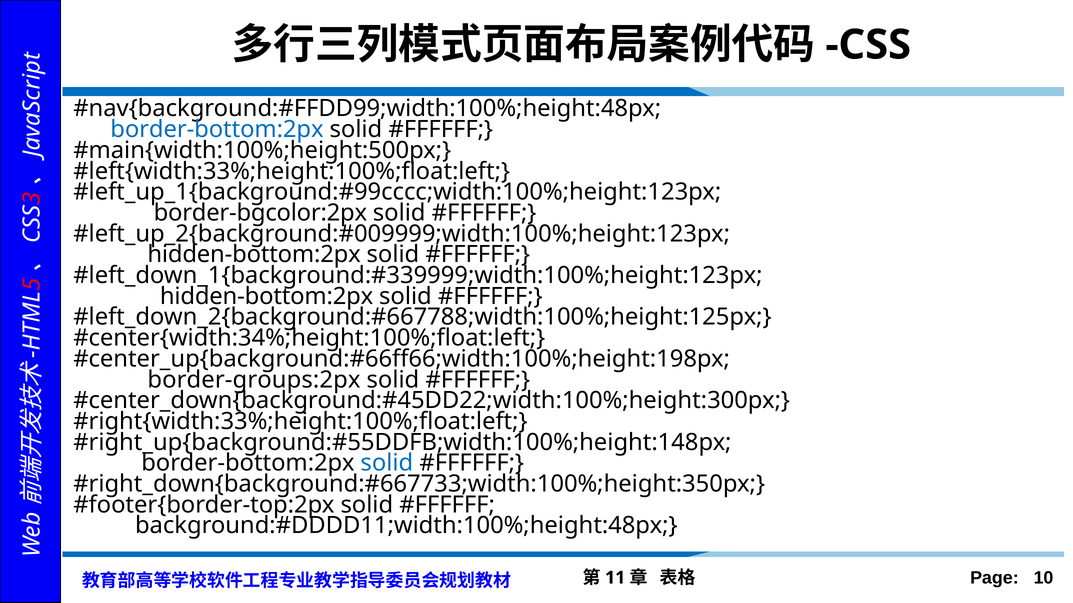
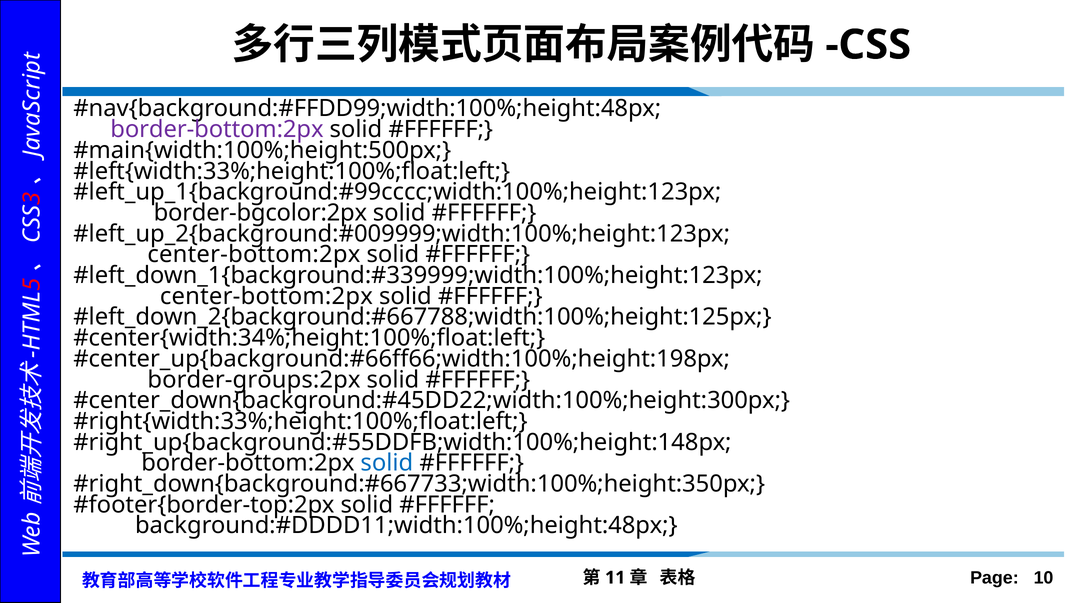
border-bottom:2px colour: blue -> purple (217, 130)
hidden-bottom:2px: hidden-bottom:2px -> center-bottom:2px (254, 255)
hidden-bottom:2px: hidden-bottom:2px -> center-bottom:2px (266, 297)
